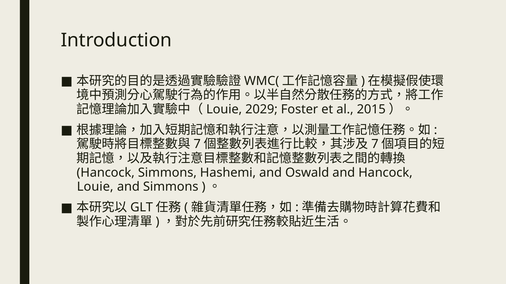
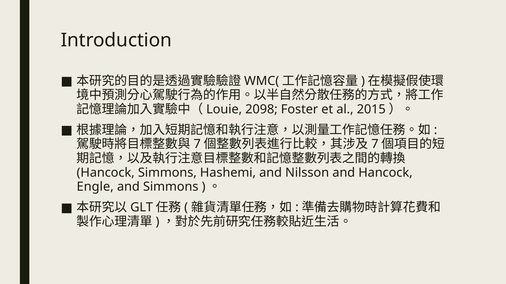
2029: 2029 -> 2098 (261, 110)
Oswald: Oswald -> Nilsson (307, 173)
Louie: Louie -> Engle (95, 187)
